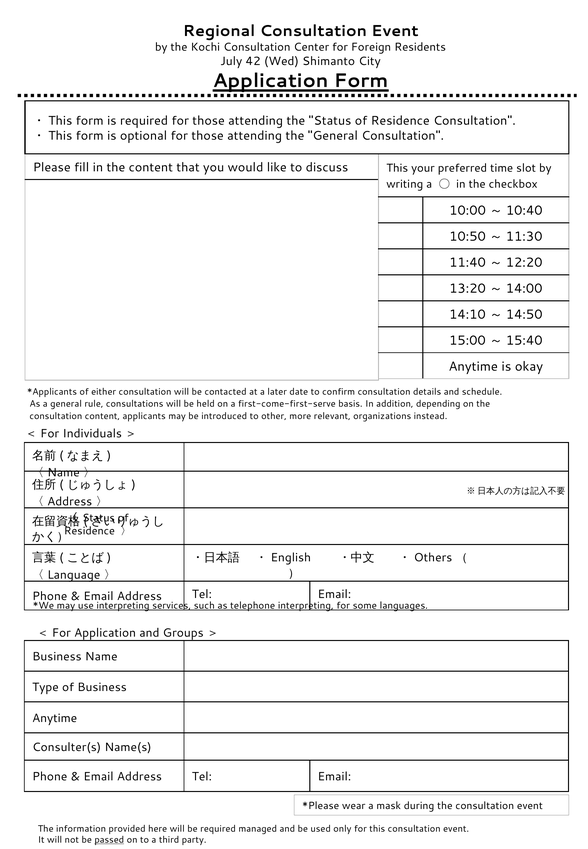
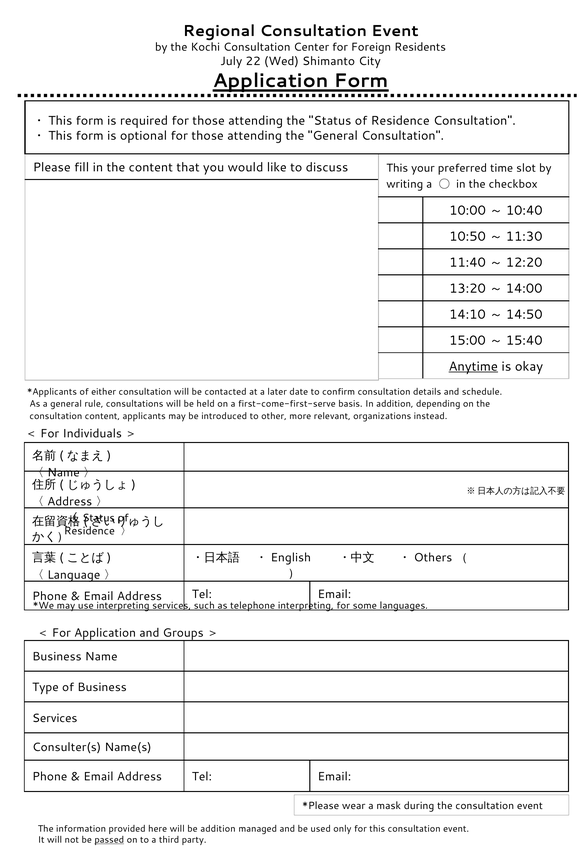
42: 42 -> 22 (253, 61)
Anytime underline: none -> present (473, 367)
Anytime: Anytime -> Services (55, 718)
be required: required -> addition (218, 829)
